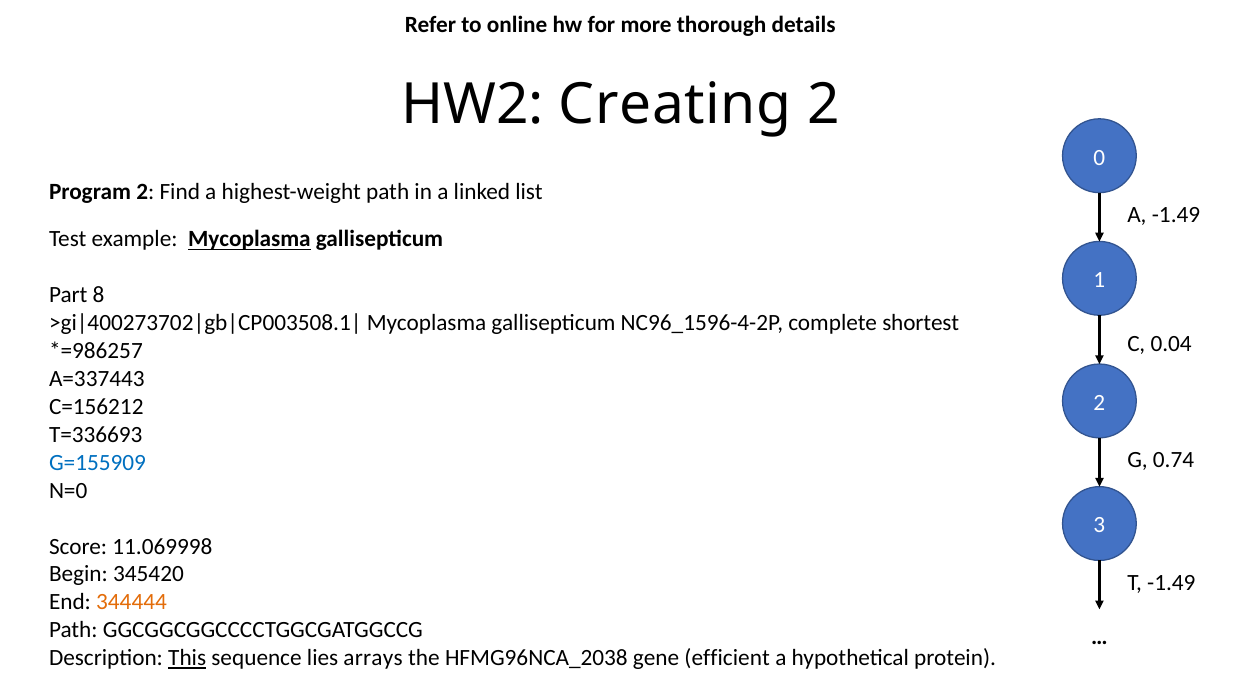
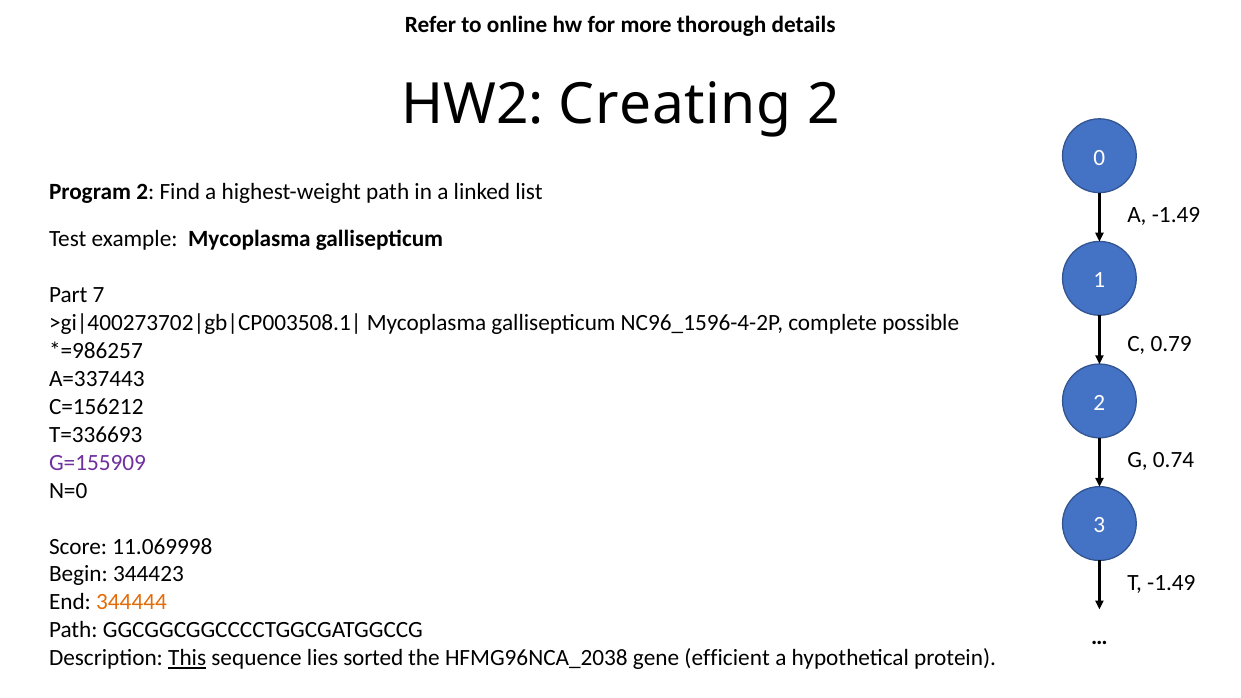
Mycoplasma underline: present -> none (249, 239)
8: 8 -> 7 (99, 295)
shortest: shortest -> possible (921, 323)
0.04: 0.04 -> 0.79 (1171, 344)
G=155909 colour: blue -> purple (97, 463)
345420: 345420 -> 344423 (148, 574)
arrays: arrays -> sorted (373, 658)
